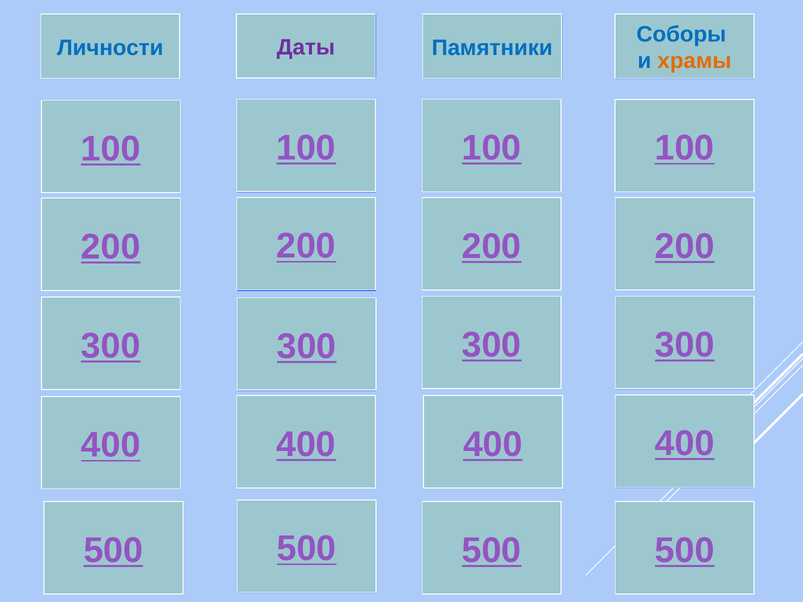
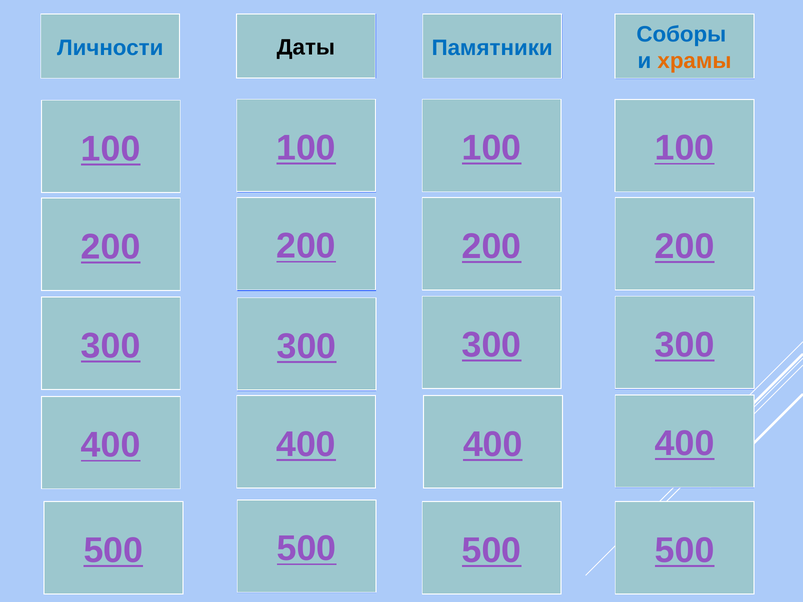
Даты colour: purple -> black (306, 48)
